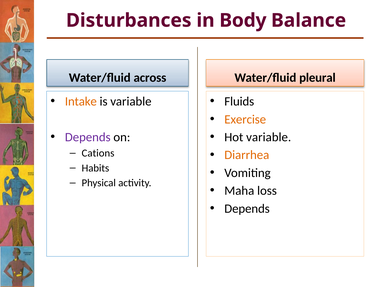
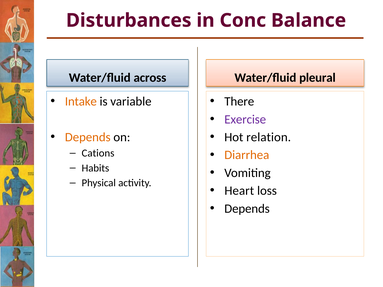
Body: Body -> Conc (243, 20)
Fluids: Fluids -> There (239, 102)
Exercise colour: orange -> purple (245, 119)
Depends colour: purple -> orange (88, 137)
Hot variable: variable -> relation (269, 137)
Maha: Maha -> Heart (239, 191)
